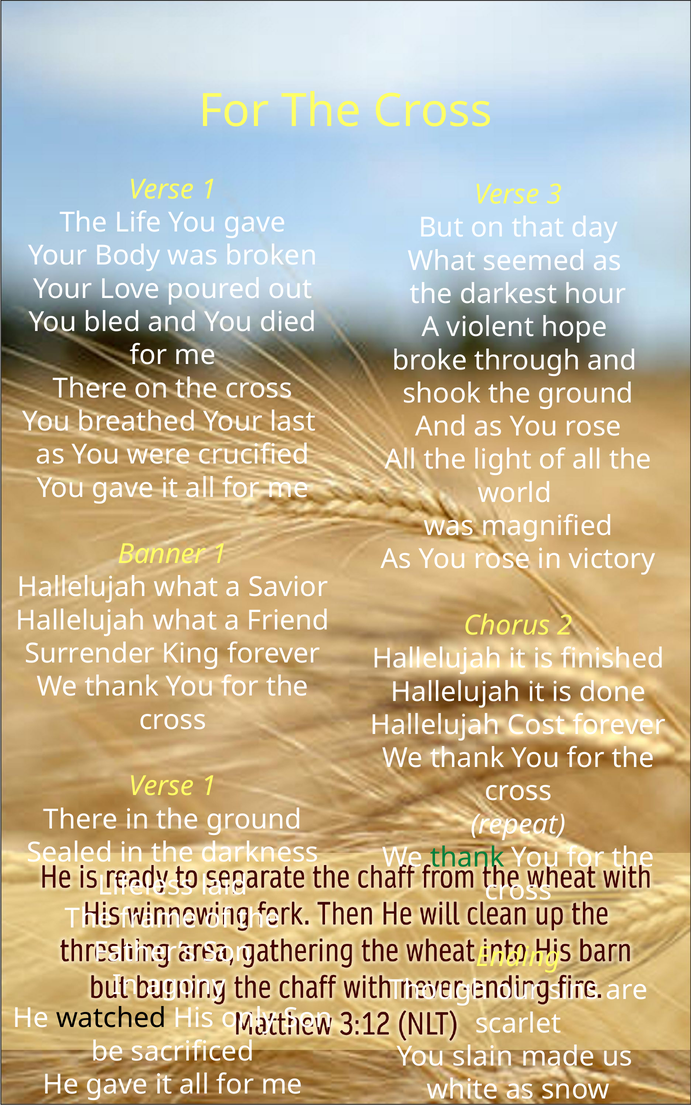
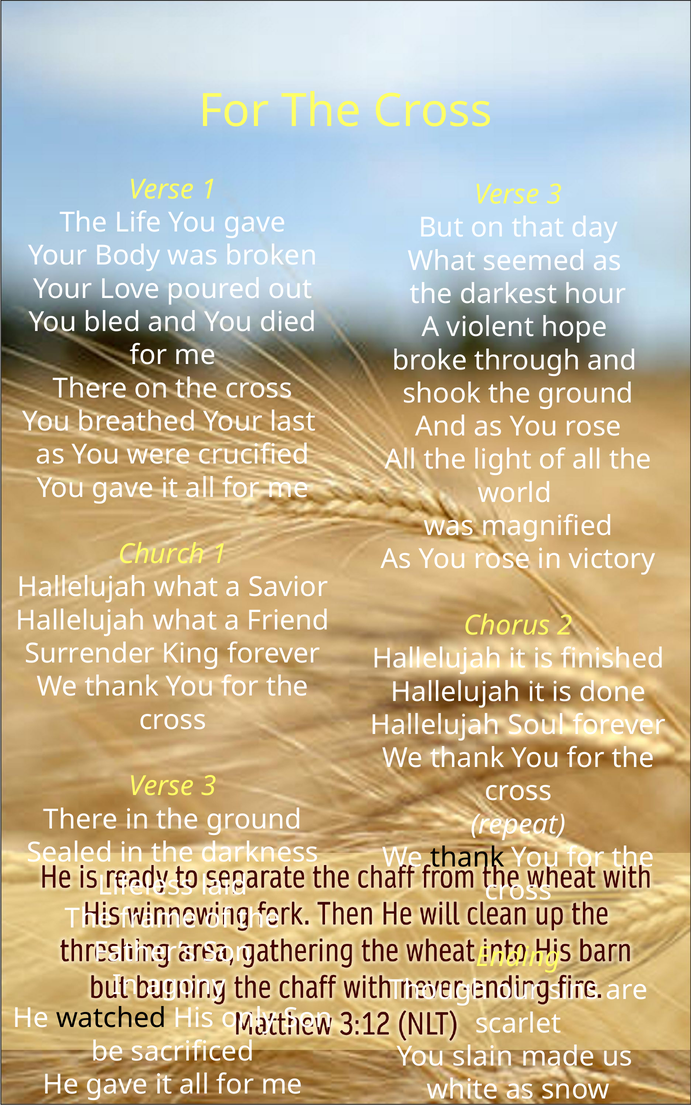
Banner: Banner -> Church (162, 555)
Cost: Cost -> Soul (536, 725)
1: 1 -> 3 (209, 787)
thank colour: green -> black (467, 858)
